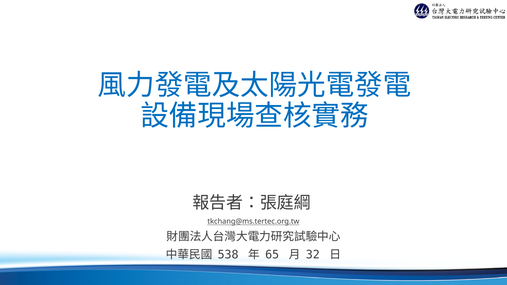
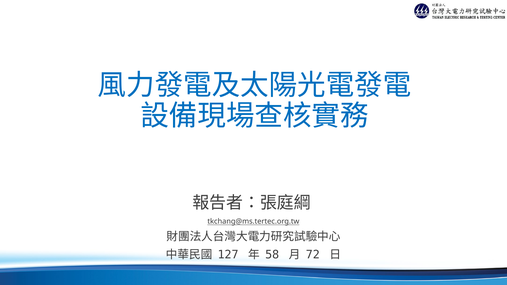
538: 538 -> 127 (228, 255)
65: 65 -> 58 (272, 255)
32: 32 -> 72 (313, 255)
